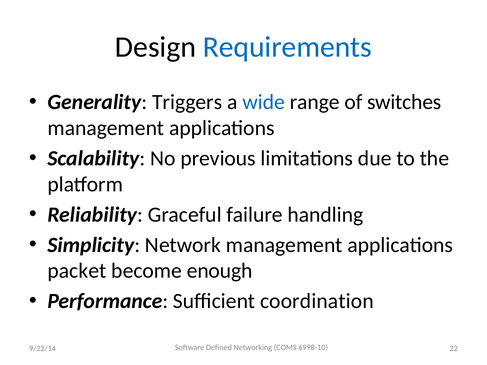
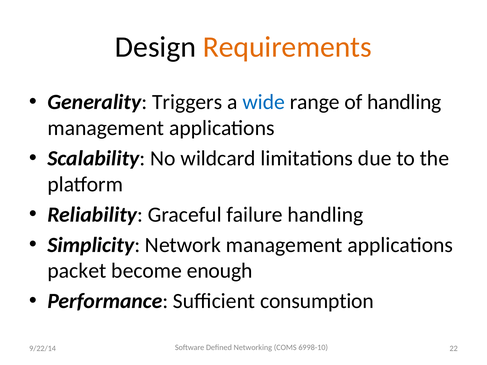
Requirements colour: blue -> orange (287, 47)
of switches: switches -> handling (404, 102)
previous: previous -> wildcard (218, 158)
coordination: coordination -> consumption (317, 301)
